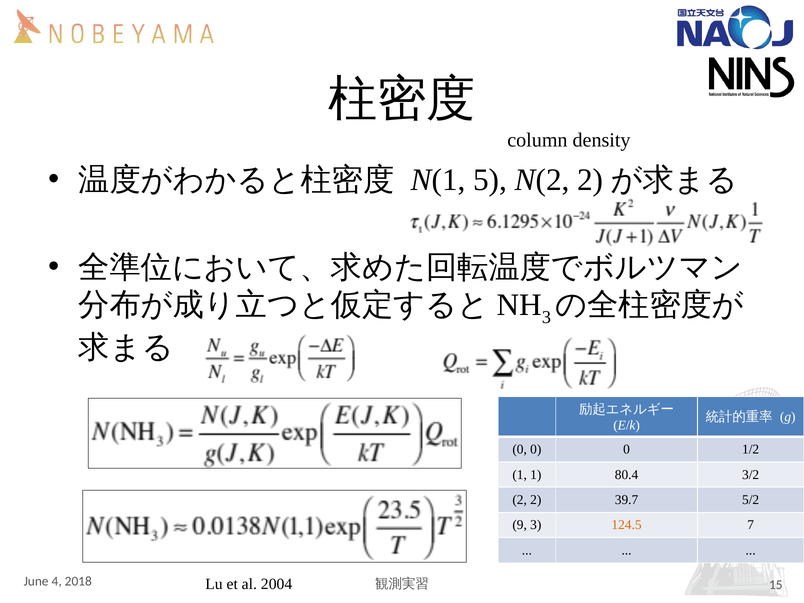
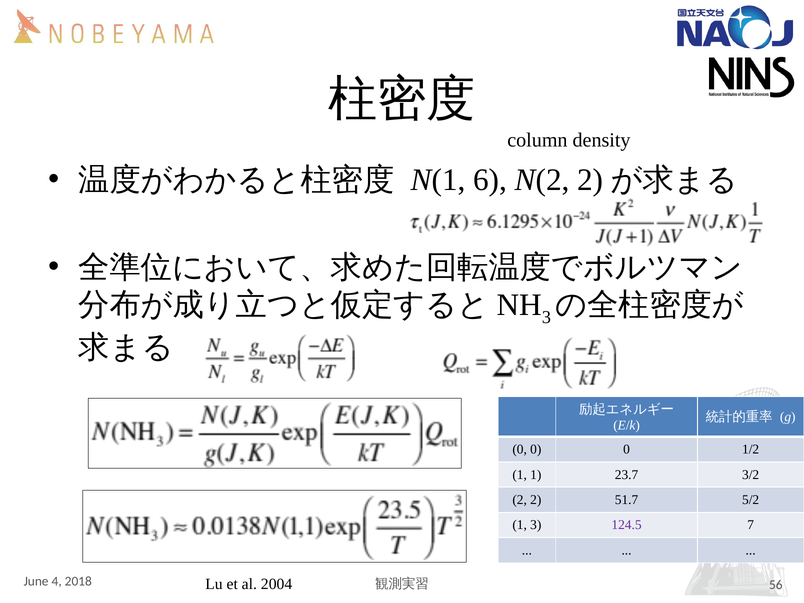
5: 5 -> 6 (490, 180)
80.4: 80.4 -> 23.7 (627, 475)
39.7: 39.7 -> 51.7 (627, 500)
9: 9 -> 1 (520, 525)
124.5 colour: orange -> purple (627, 525)
15: 15 -> 56 (776, 585)
